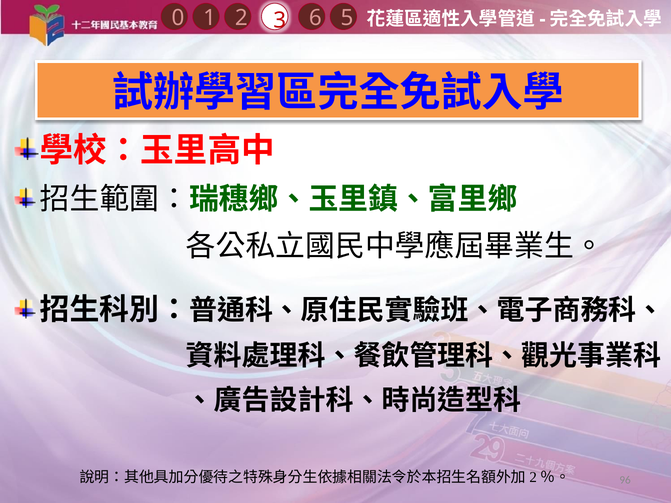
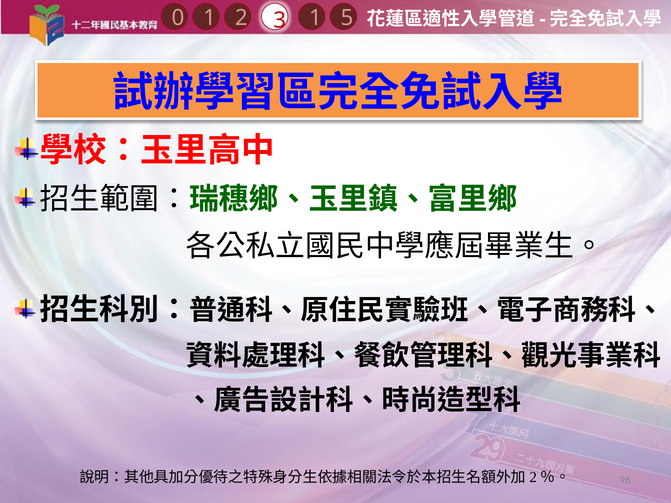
1 6: 6 -> 1 (315, 18)
